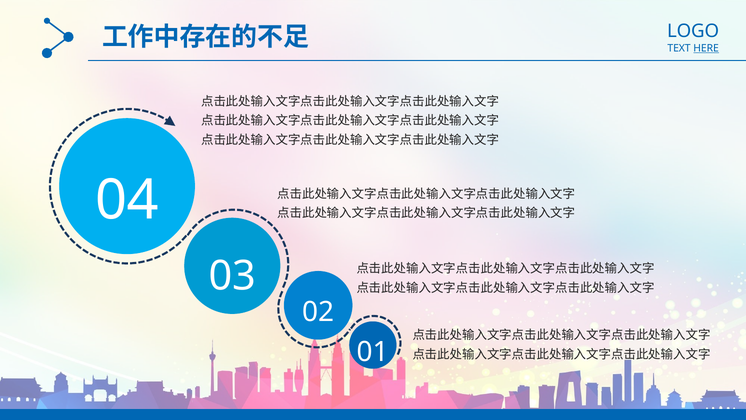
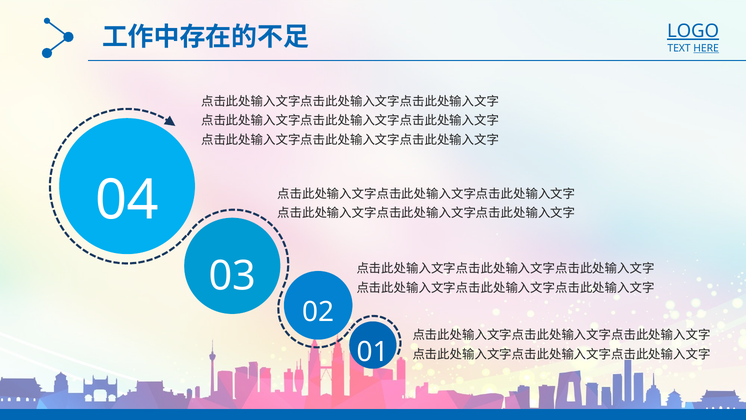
LOGO underline: none -> present (693, 31)
